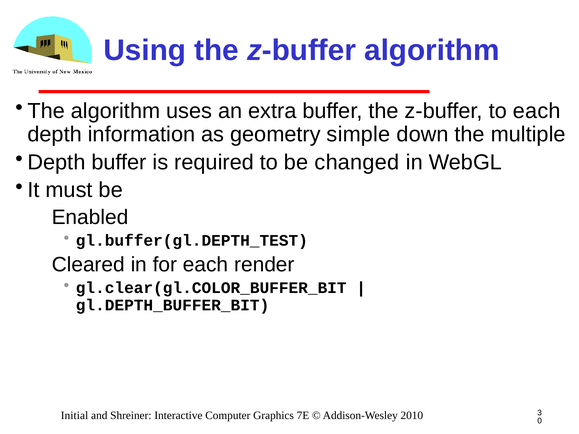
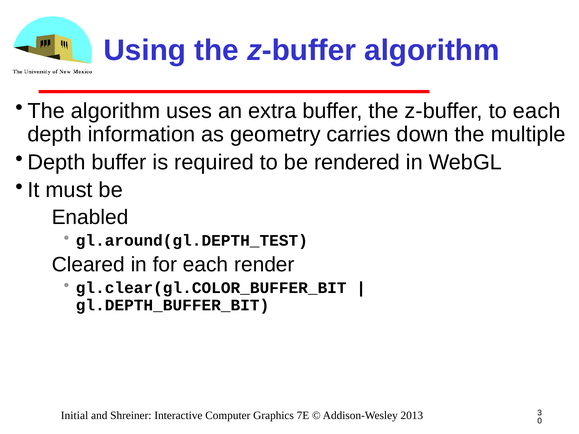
simple: simple -> carries (359, 135)
changed: changed -> rendered (357, 162)
gl.buffer(gl.DEPTH_TEST: gl.buffer(gl.DEPTH_TEST -> gl.around(gl.DEPTH_TEST (192, 241)
2010: 2010 -> 2013 (412, 416)
